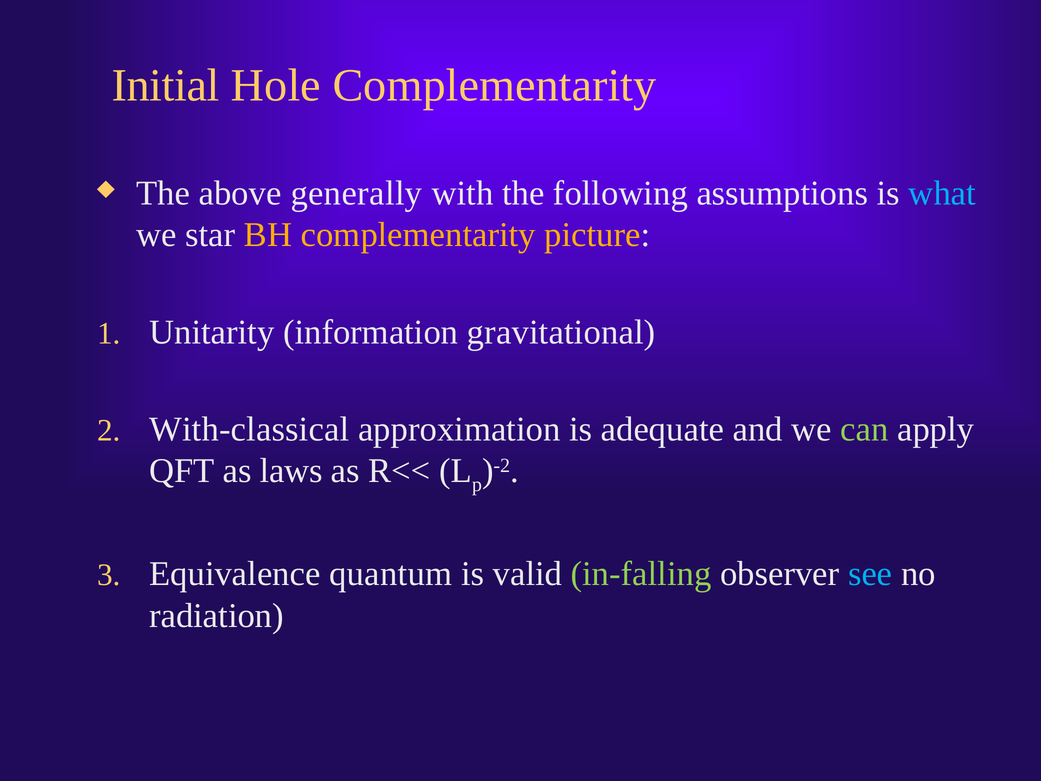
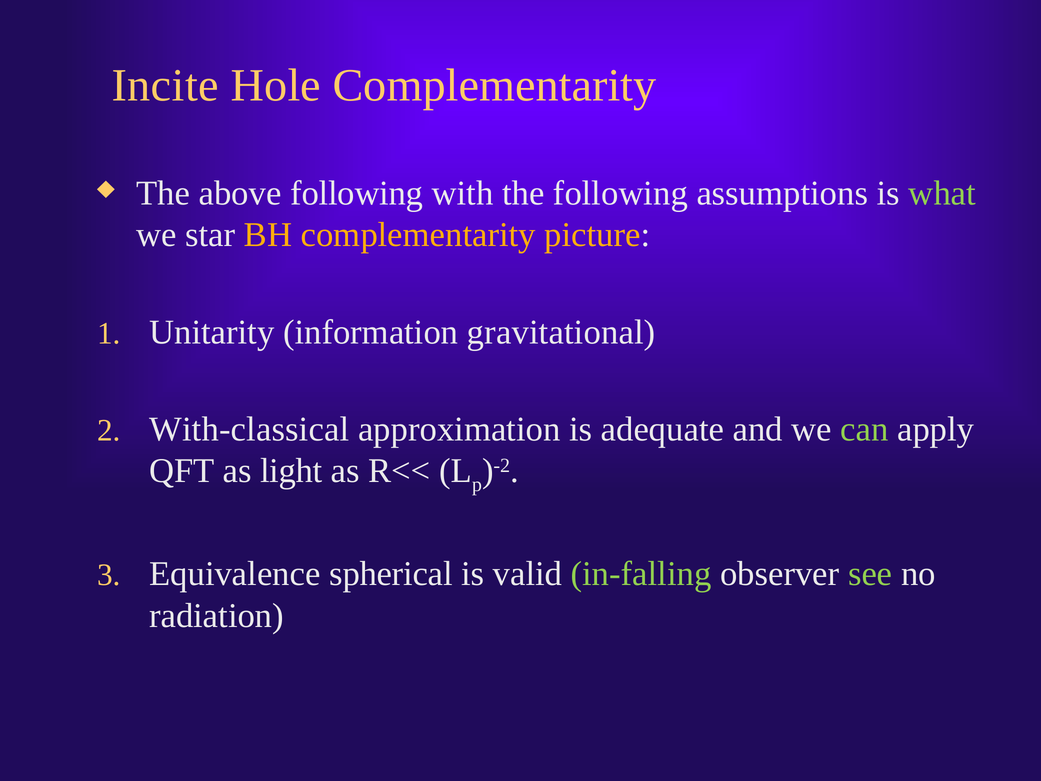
Initial: Initial -> Incite (165, 86)
above generally: generally -> following (357, 193)
what colour: light blue -> light green (942, 193)
laws: laws -> light (291, 471)
quantum: quantum -> spherical (391, 574)
see colour: light blue -> light green (870, 574)
